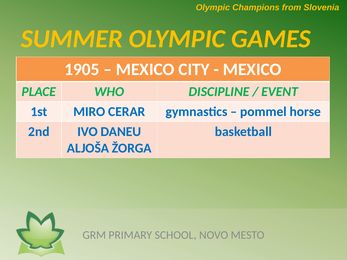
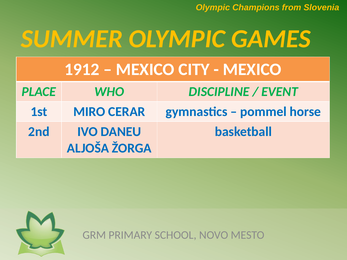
1905: 1905 -> 1912 (82, 69)
